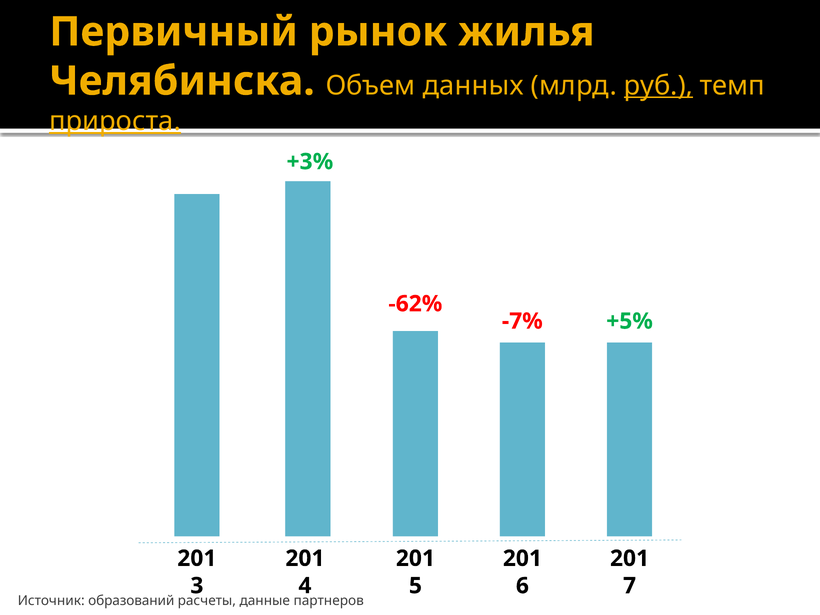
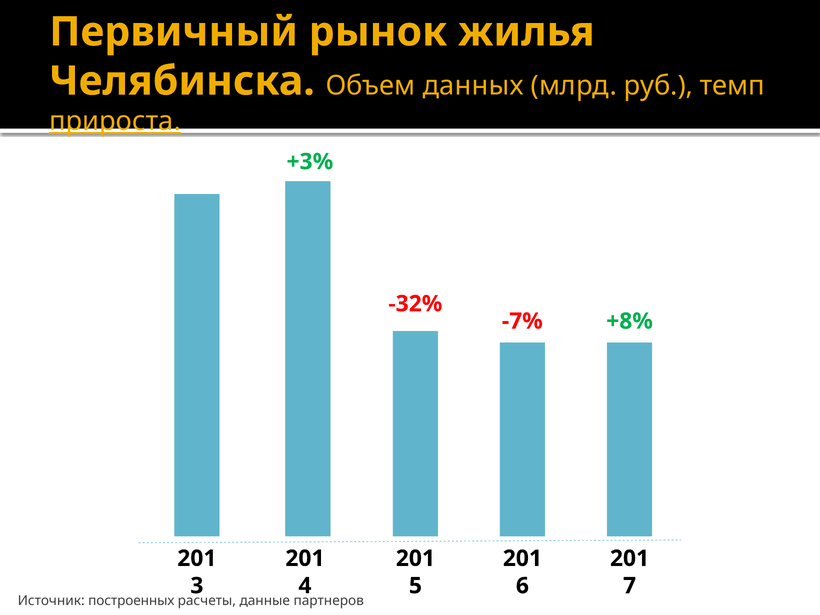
руб underline: present -> none (658, 86)
-62%: -62% -> -32% (415, 304)
+5%: +5% -> +8% (630, 321)
образований: образований -> построенных (131, 601)
